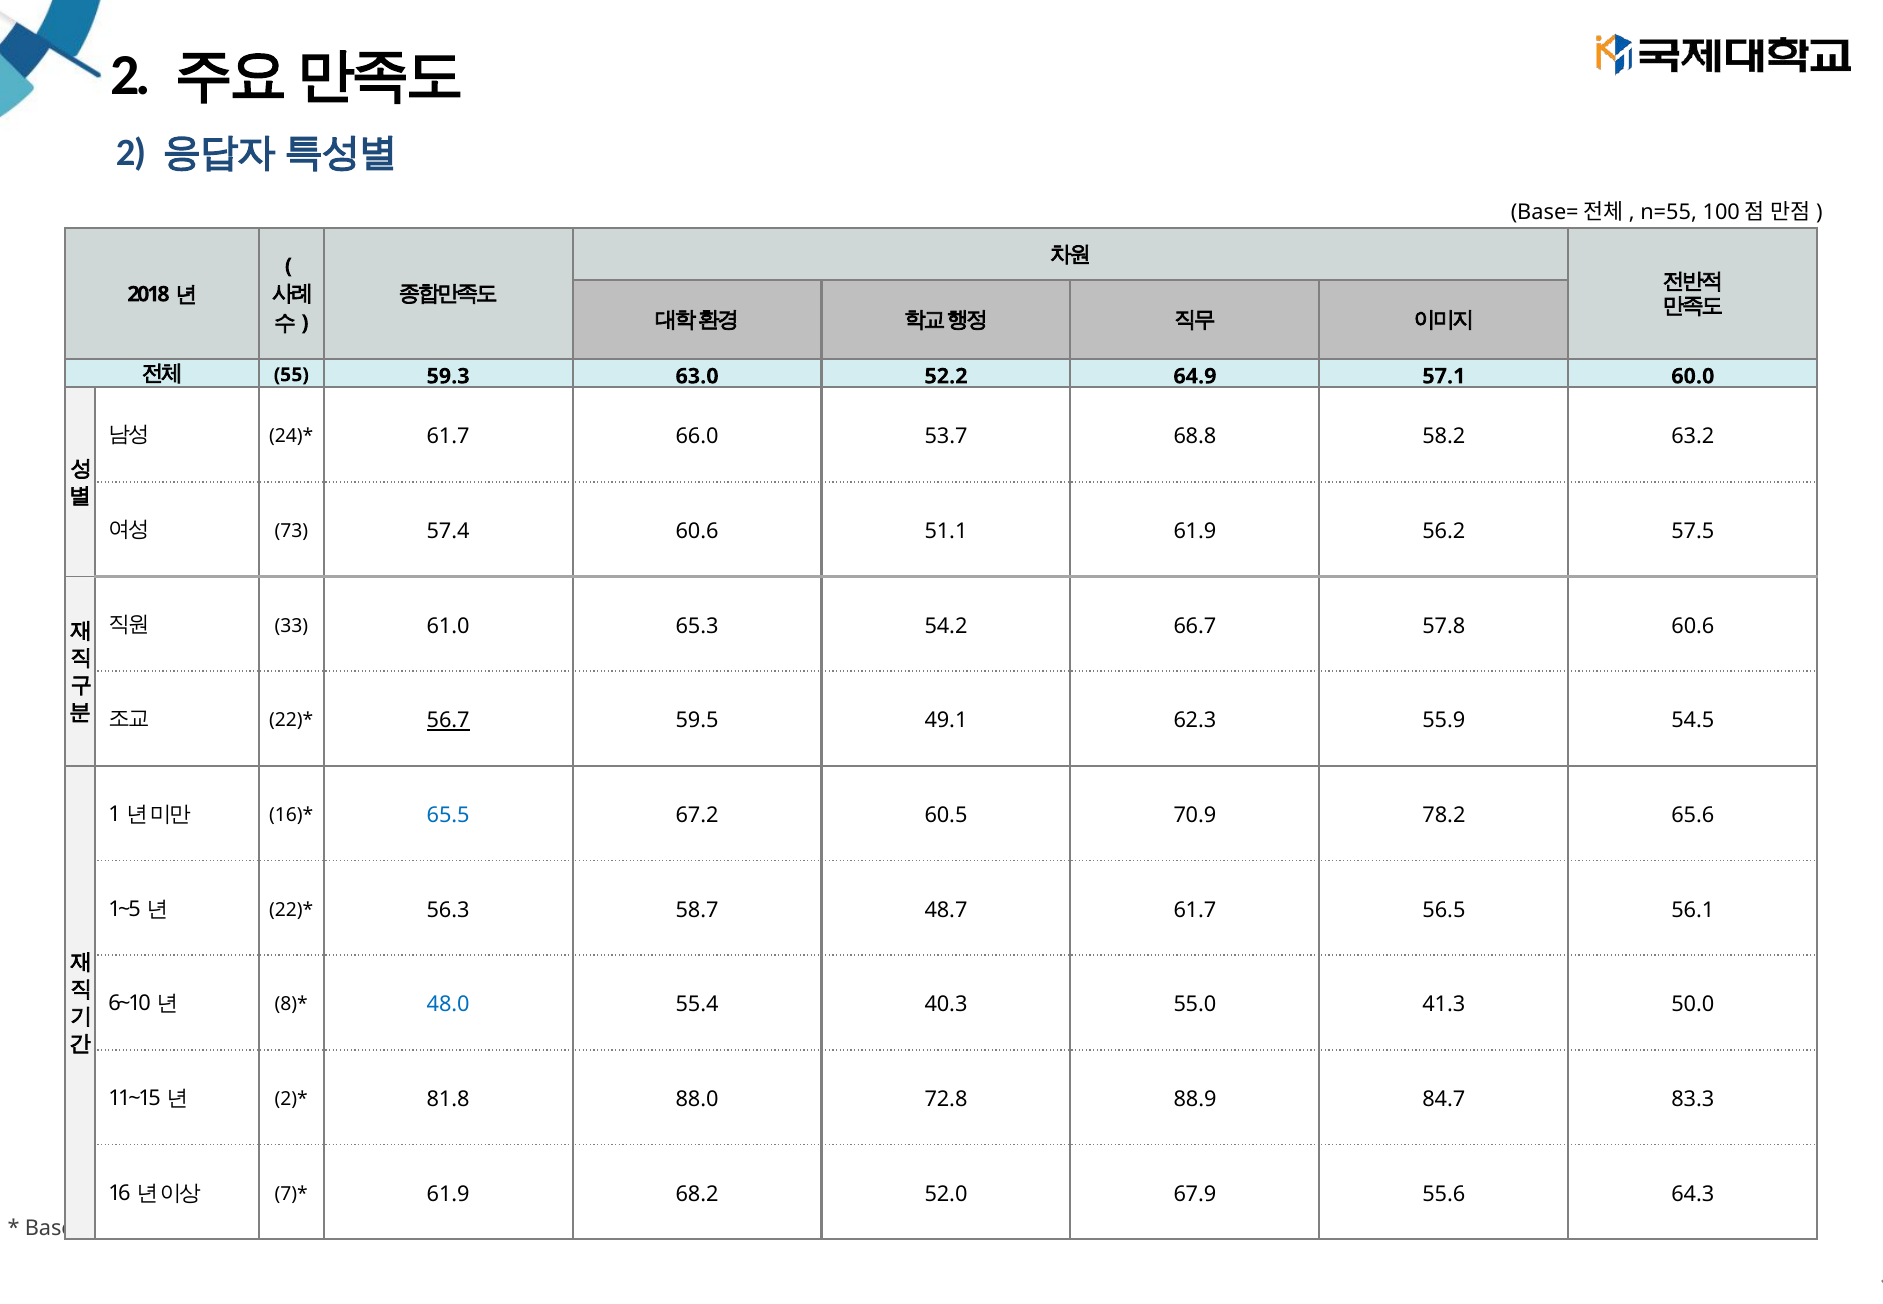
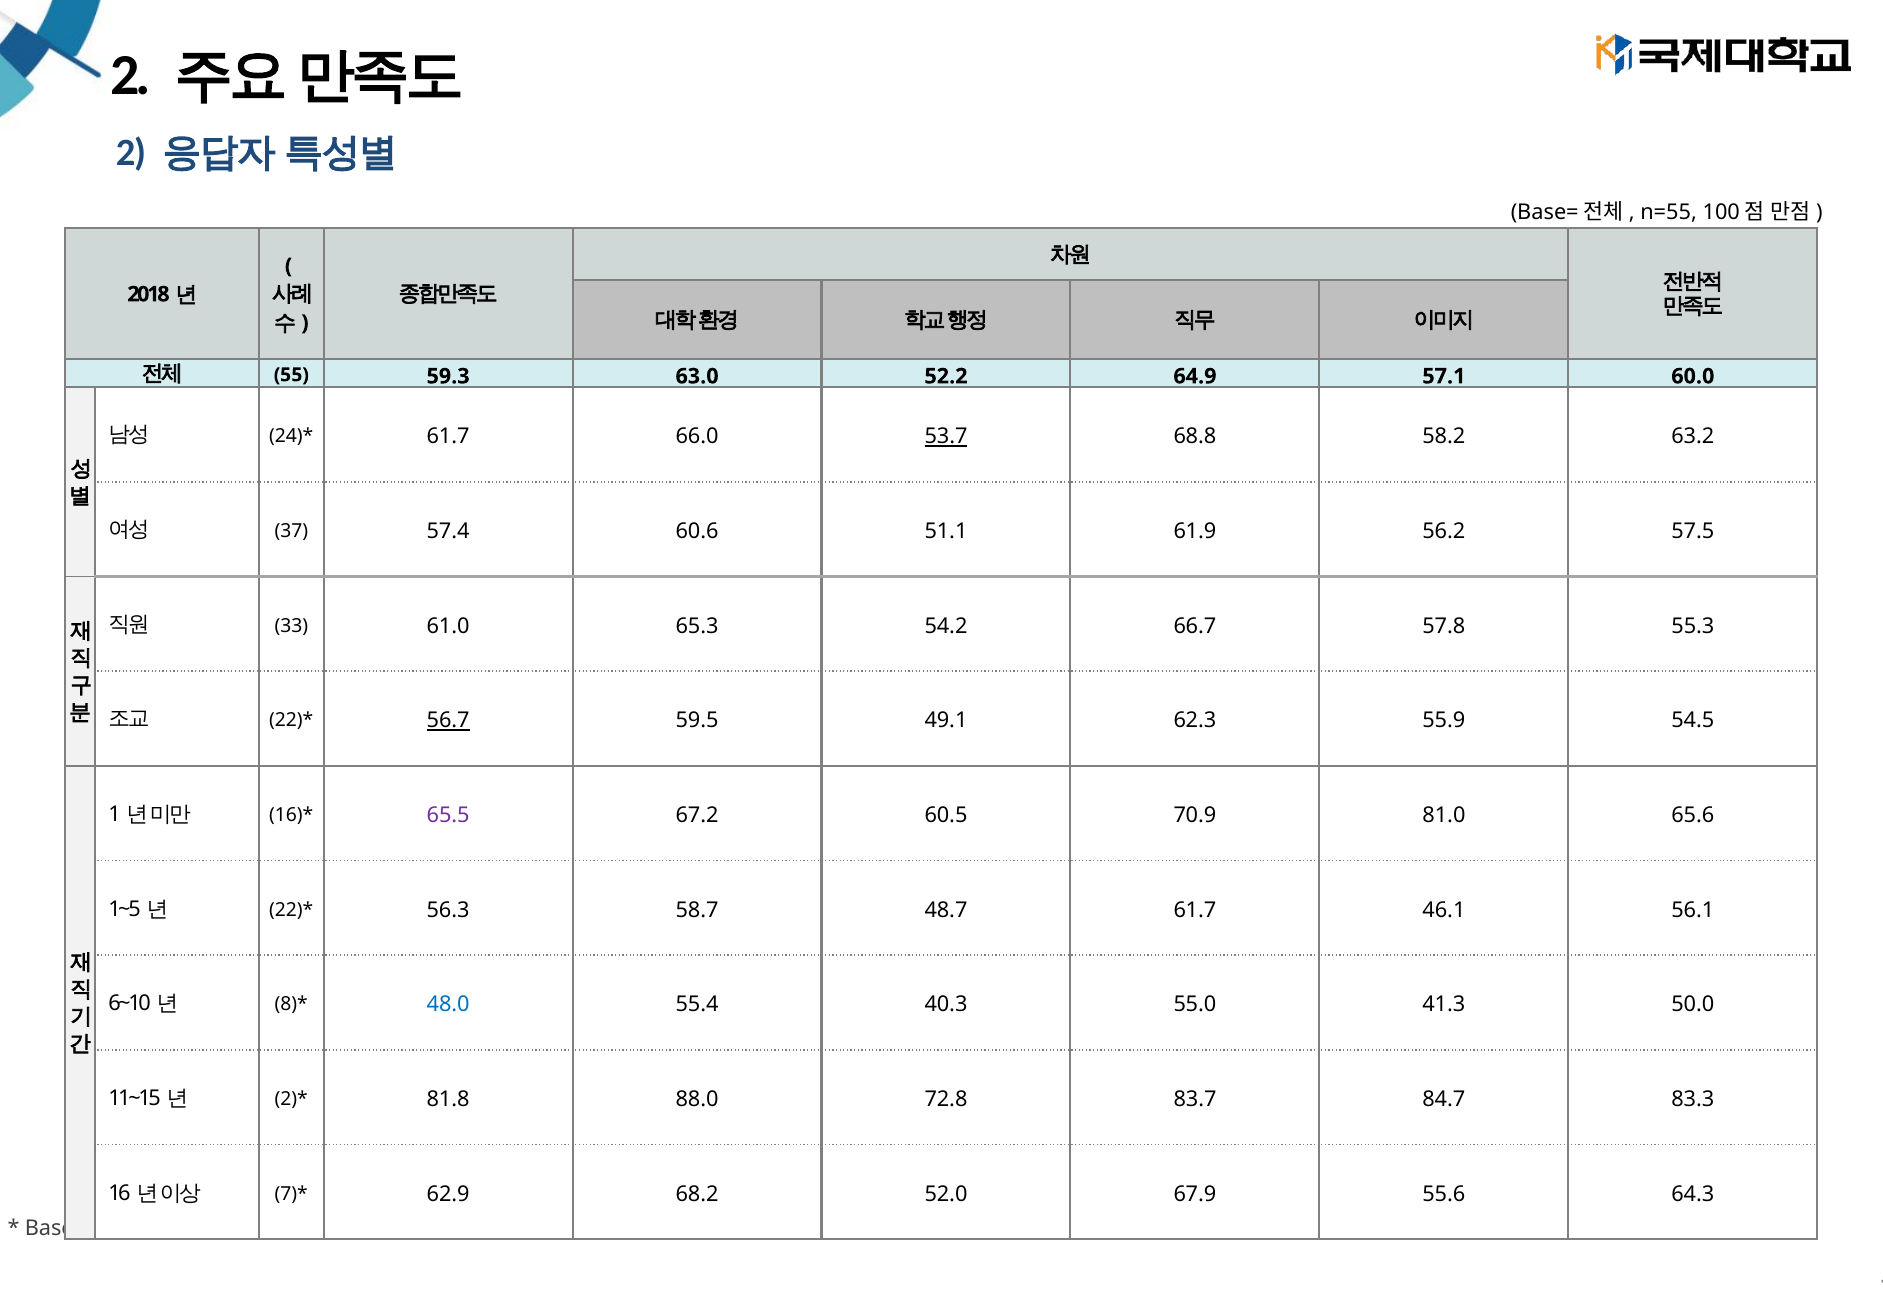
53.7 underline: none -> present (946, 436)
73: 73 -> 37 (291, 531)
57.8 60.6: 60.6 -> 55.3 (1693, 626)
65.5 colour: blue -> purple (448, 815)
78.2: 78.2 -> 81.0 (1444, 815)
56.5: 56.5 -> 46.1 (1444, 910)
88.9: 88.9 -> 83.7 (1195, 1099)
61.9: 61.9 -> 62.9 (448, 1194)
